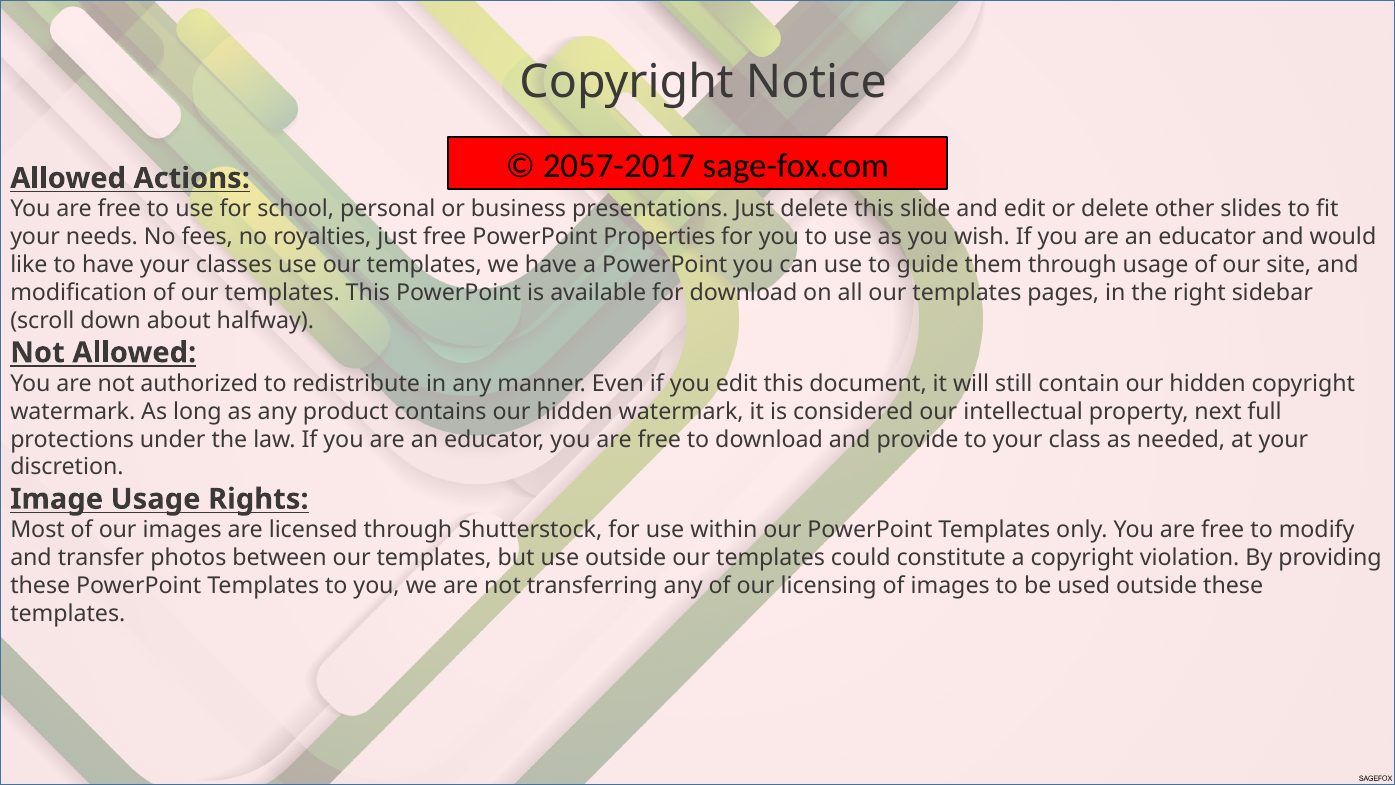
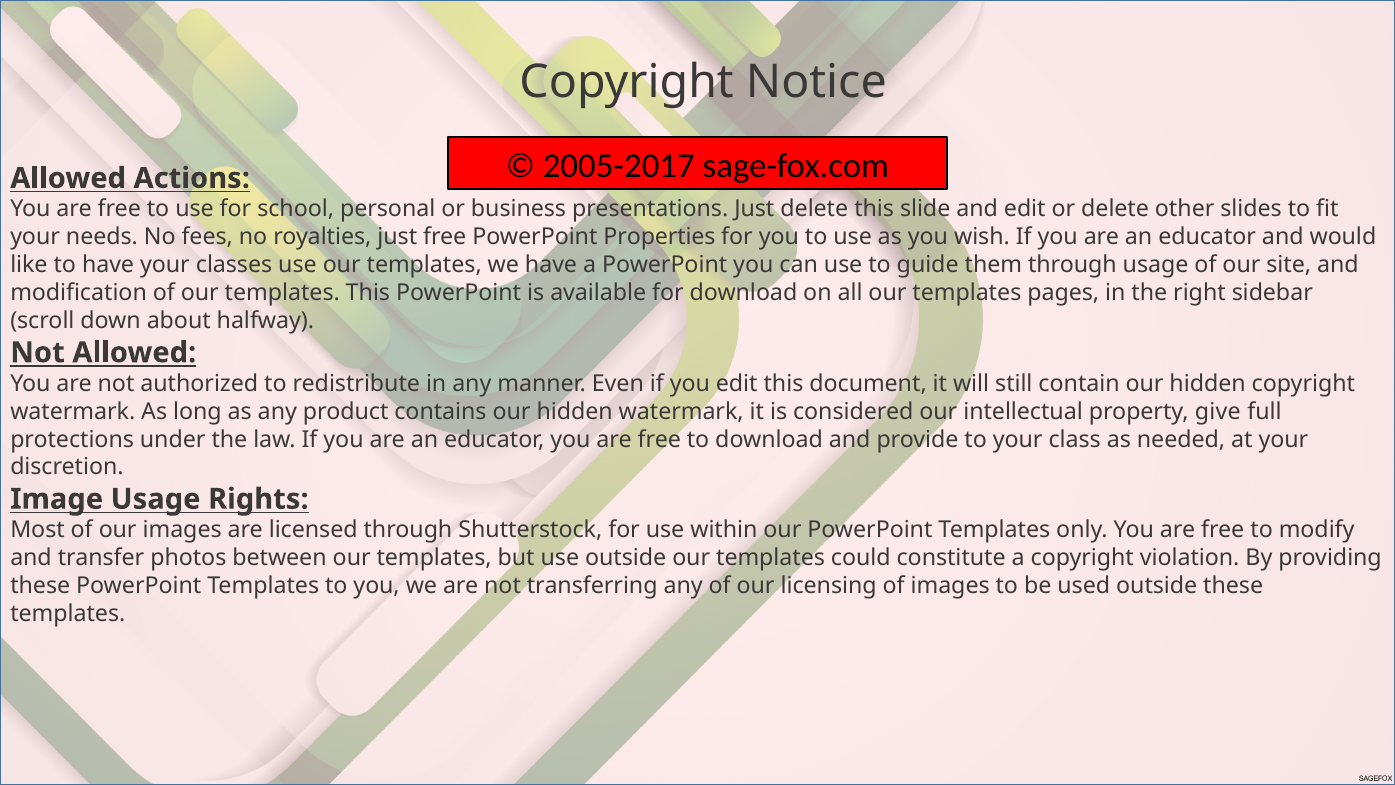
2057-2017: 2057-2017 -> 2005-2017 (619, 166)
next: next -> give (1218, 411)
